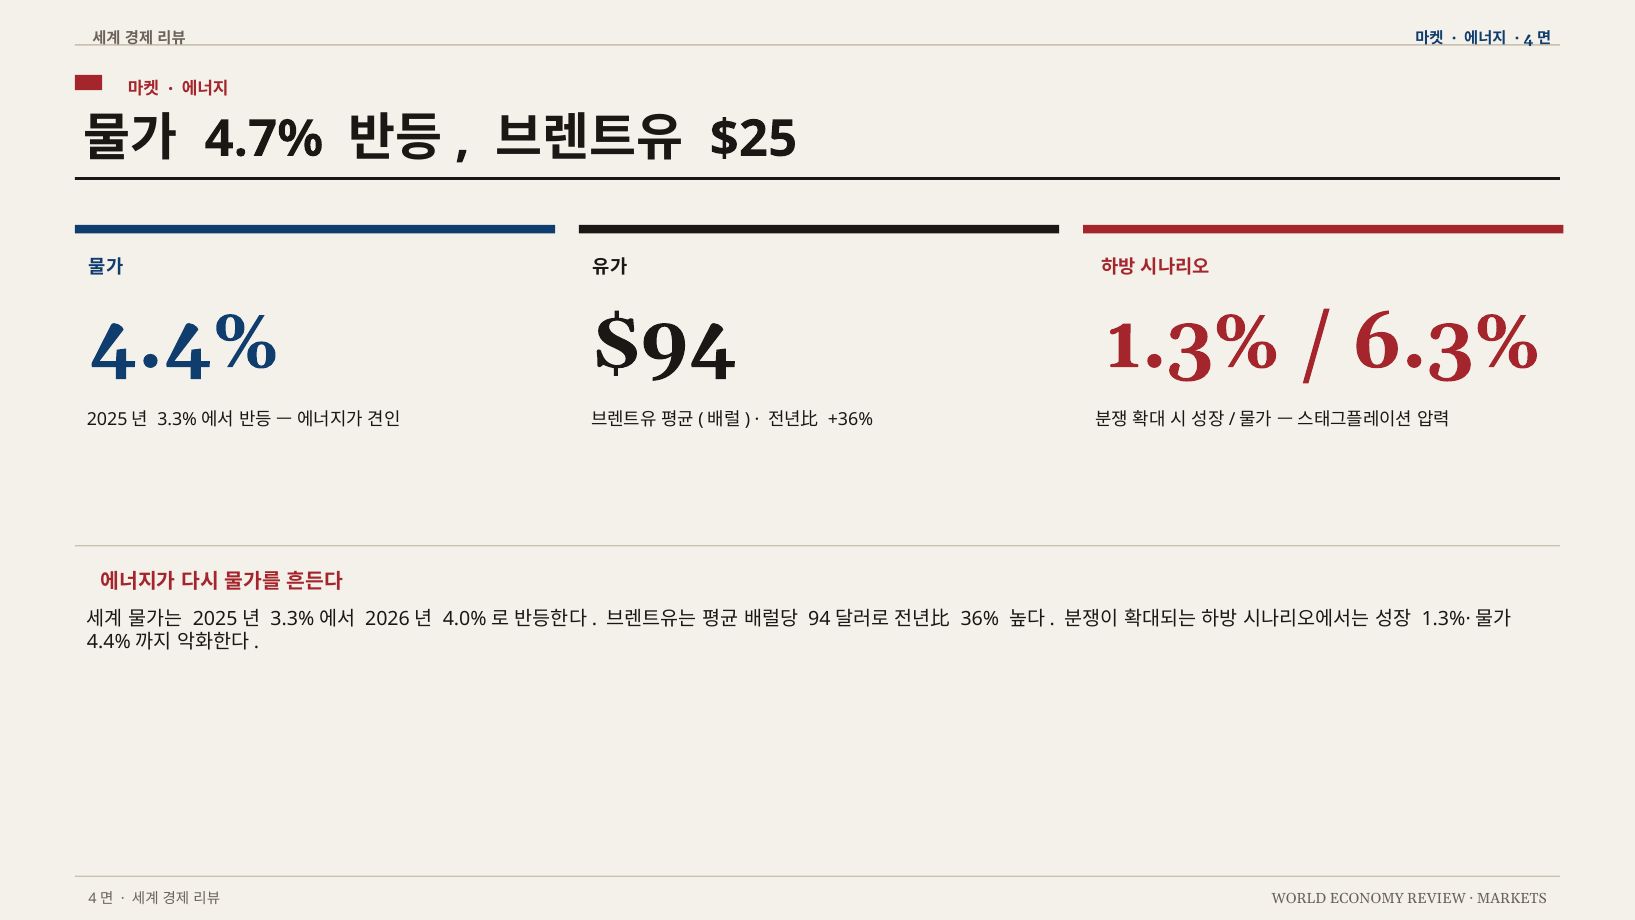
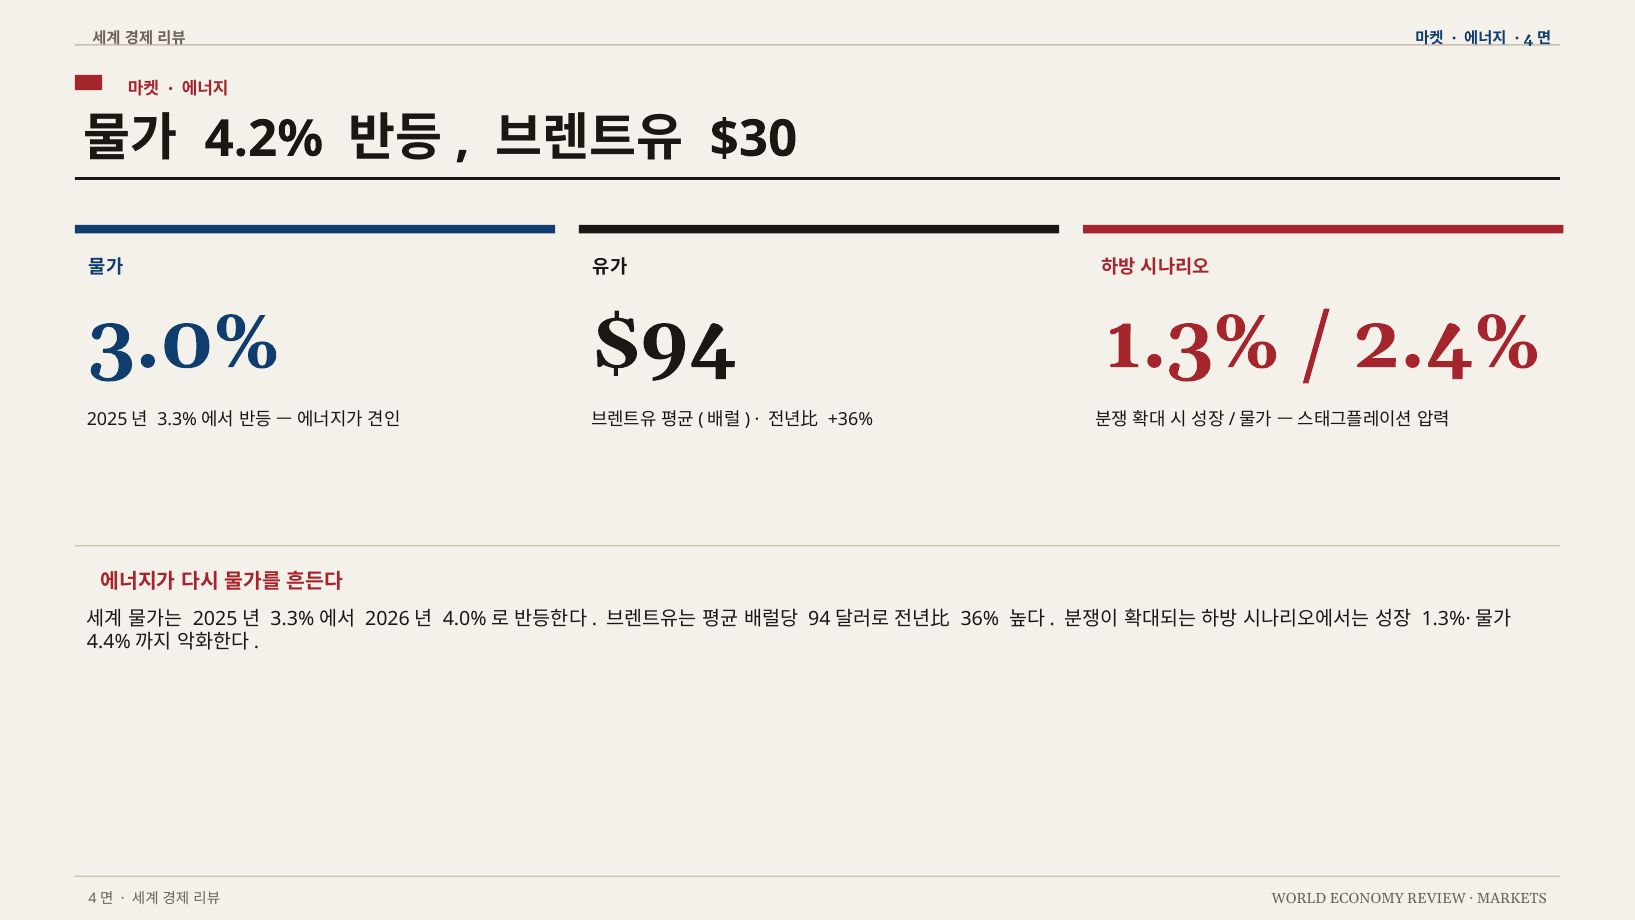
4.7%: 4.7% -> 4.2% (264, 139)
$25: $25 -> $30 (753, 139)
4.4%: 4.4% -> 3.0% (184, 342)
6.3%: 6.3% -> 2.4% (1447, 342)
